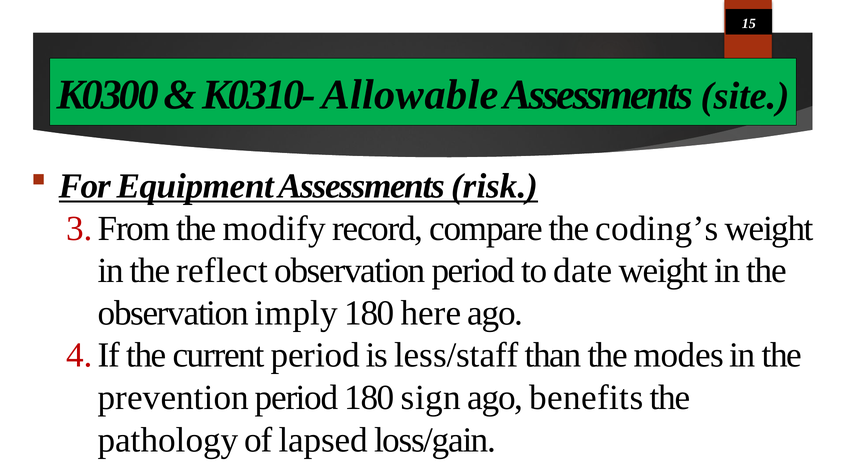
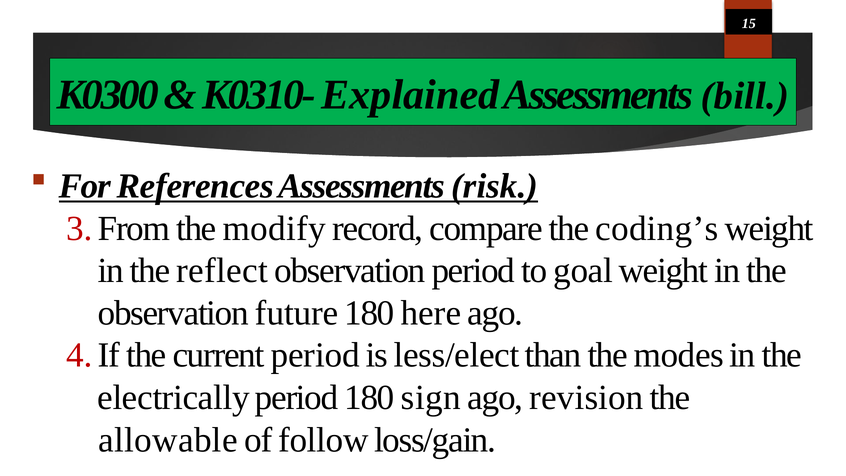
Allowable: Allowable -> Explained (410, 95)
site: site -> bill (745, 96)
Equipment: Equipment -> References (195, 186)
date: date -> goal (583, 271)
imply: imply -> future (297, 313)
less/staff: less/staff -> less/elect (457, 355)
prevention: prevention -> electrically (174, 398)
benefits: benefits -> revision (586, 398)
pathology: pathology -> allowable (168, 440)
lapsed: lapsed -> follow (323, 440)
